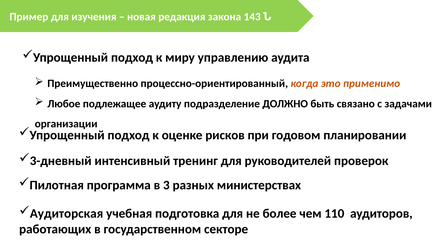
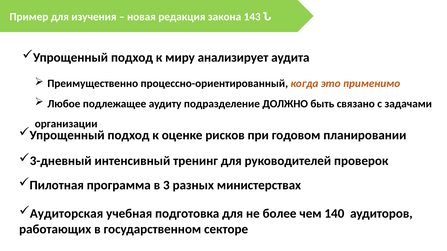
управлению: управлению -> анализирует (233, 58)
110: 110 -> 140 (334, 214)
